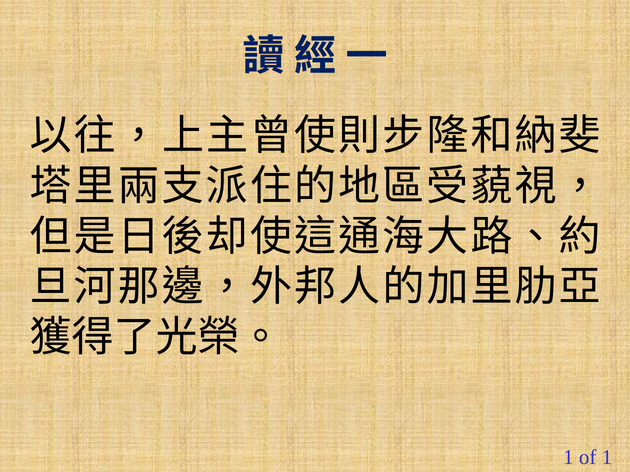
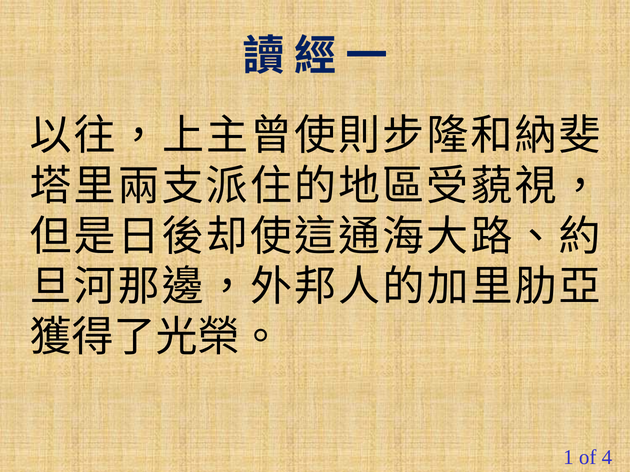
of 1: 1 -> 4 (607, 458)
